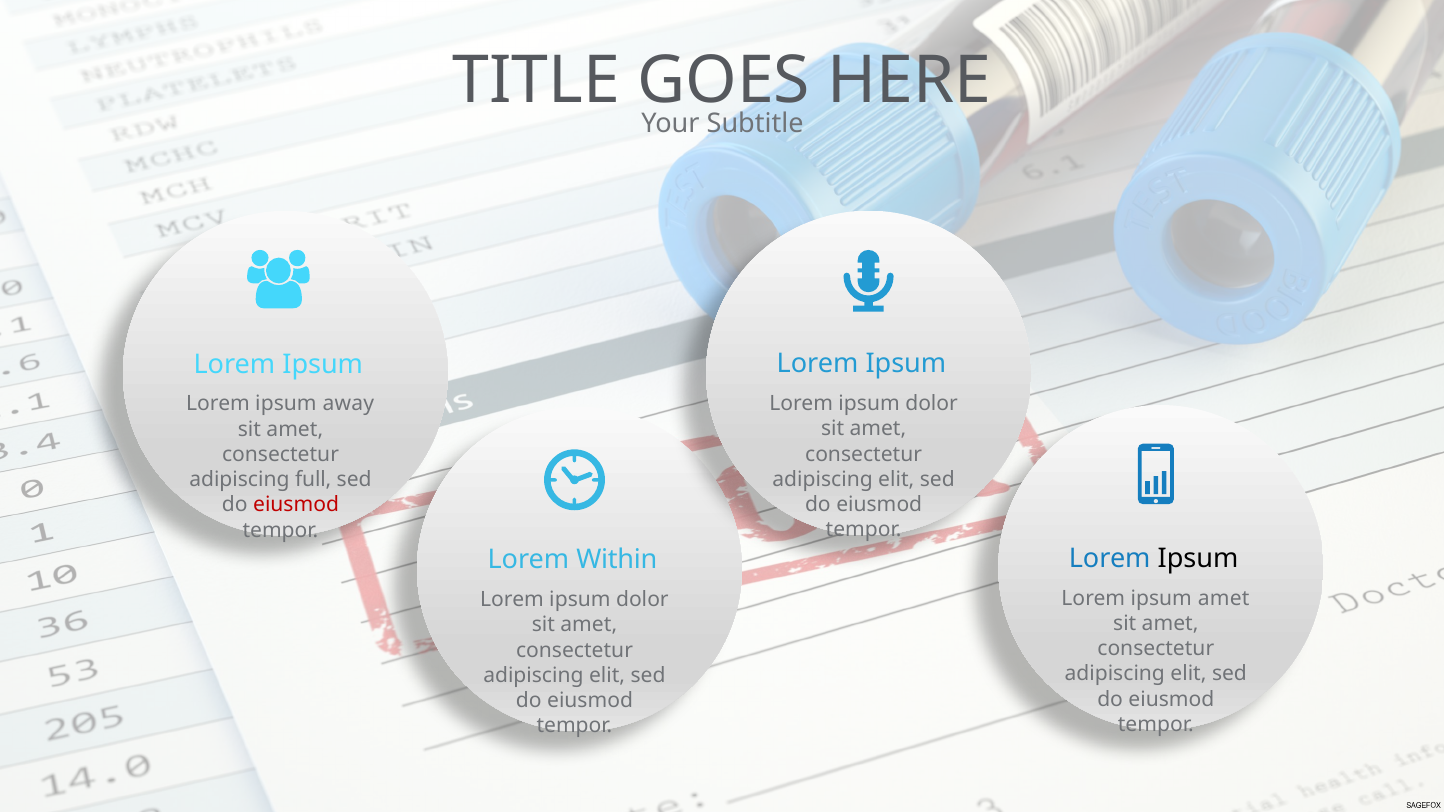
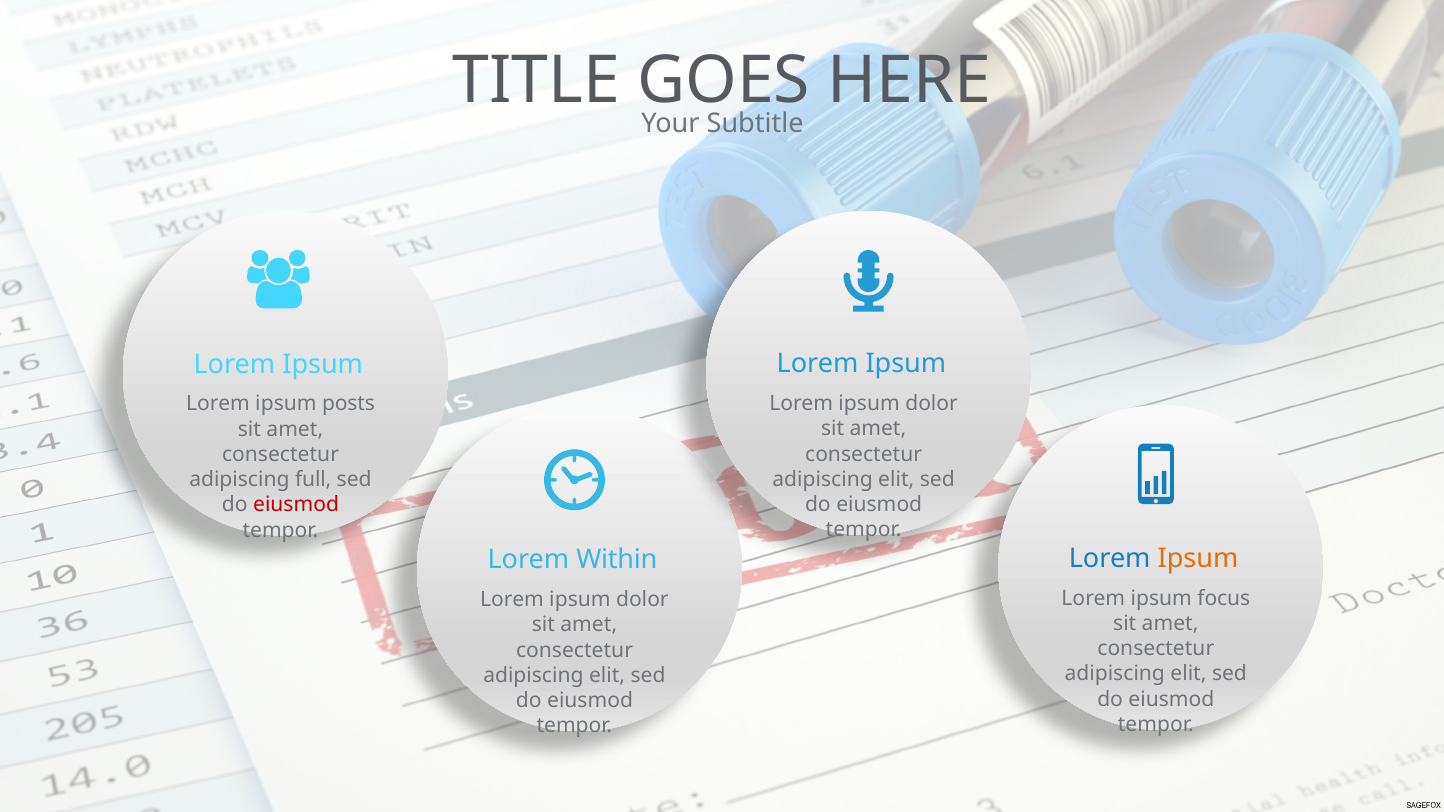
away: away -> posts (348, 404)
Ipsum colour: black -> orange (1198, 559)
ipsum amet: amet -> focus (1224, 598)
